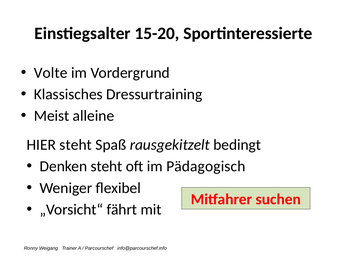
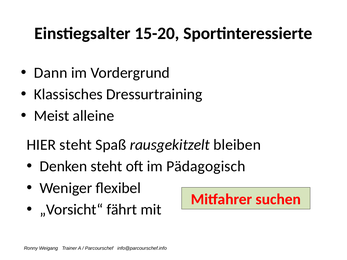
Volte: Volte -> Dann (51, 73)
bedingt: bedingt -> bleiben (237, 145)
